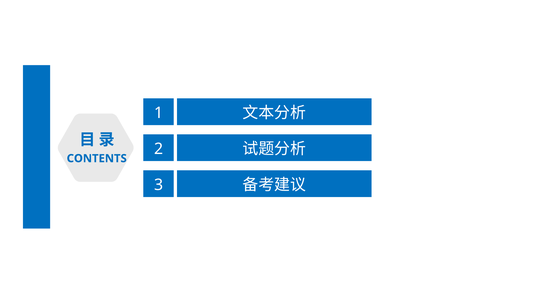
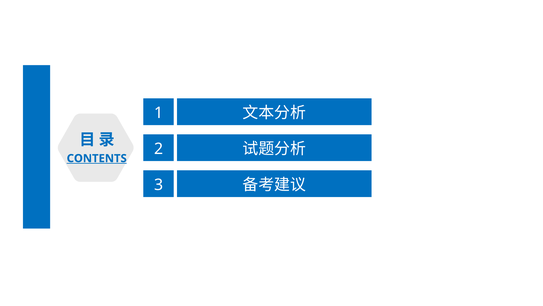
CONTENTS underline: none -> present (97, 158)
